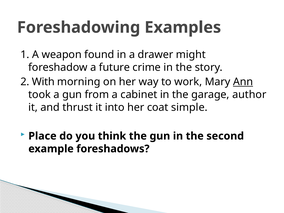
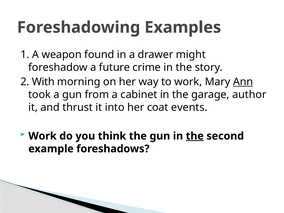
simple: simple -> events (189, 107)
Place: Place -> Work (42, 136)
the underline: none -> present (195, 136)
